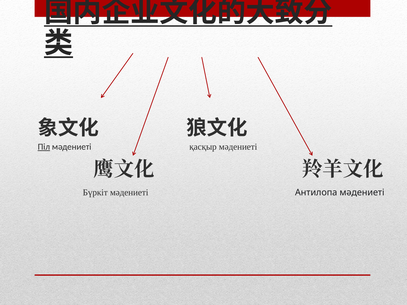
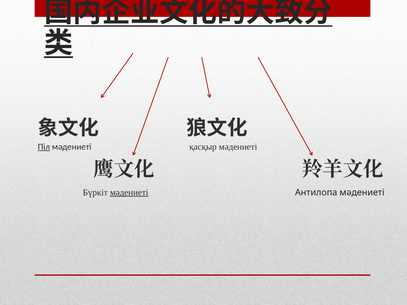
мәдениеті underline: none -> present (129, 193)
